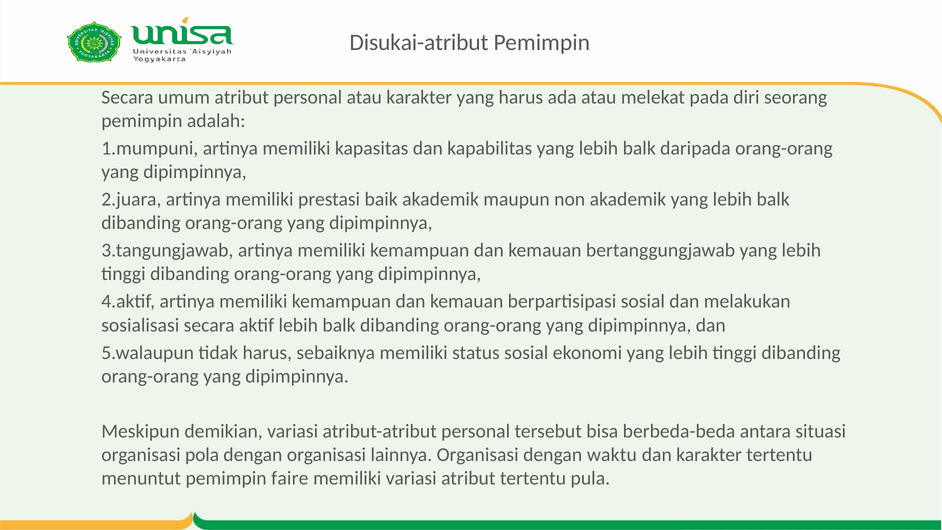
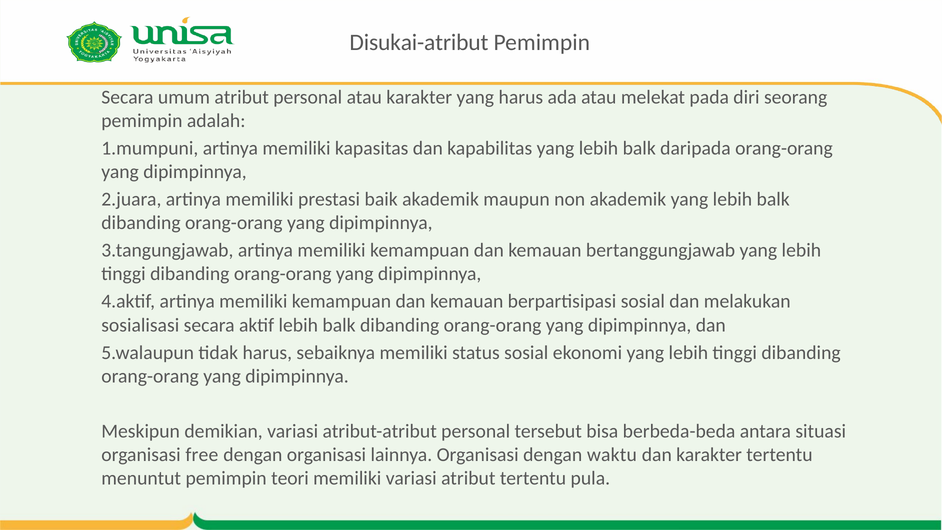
pola: pola -> free (202, 455)
faire: faire -> teori (290, 478)
